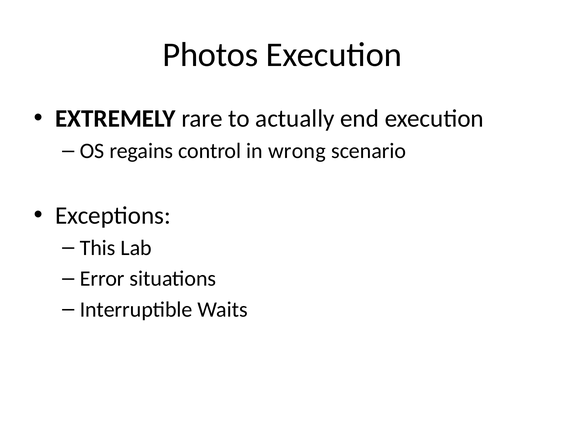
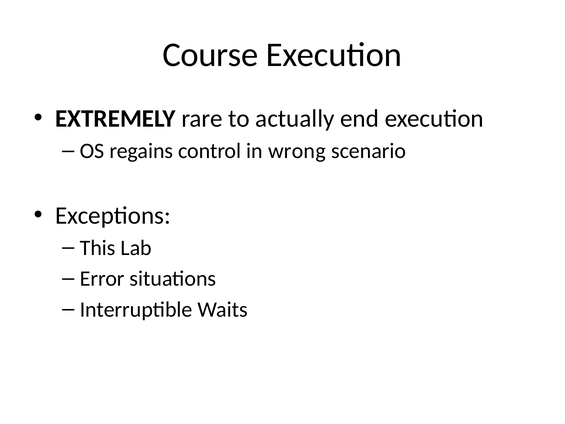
Photos: Photos -> Course (210, 55)
